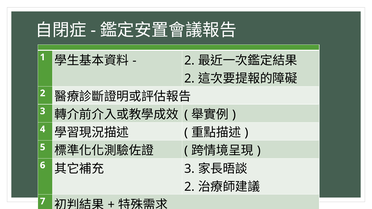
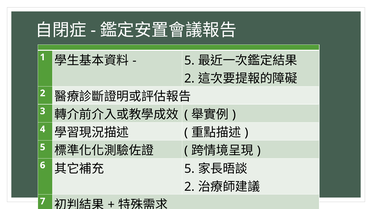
2: 2 -> 5 (189, 61)
3: 3 -> 5 (189, 169)
